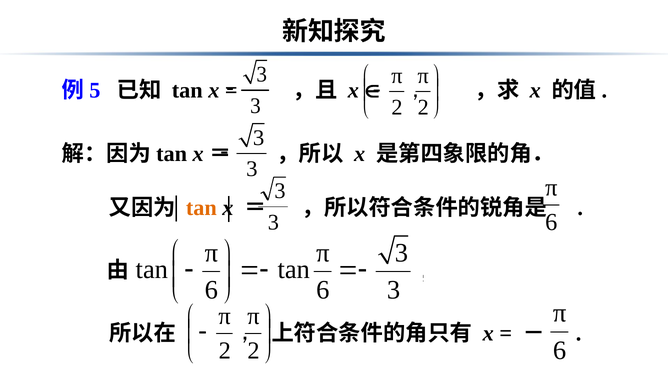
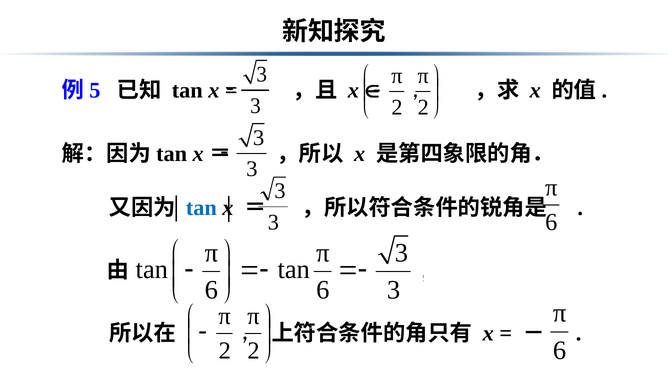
tan colour: orange -> blue (201, 208)
